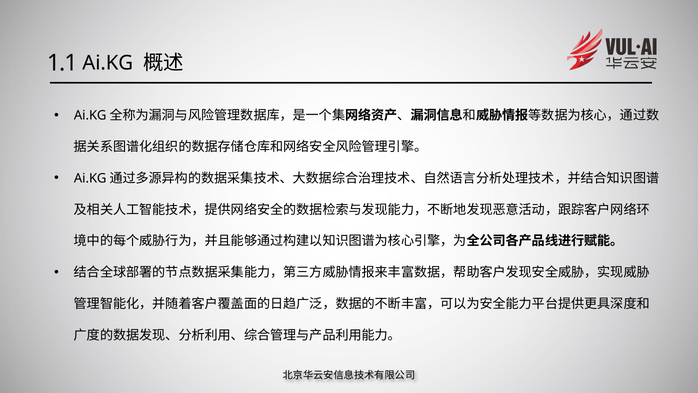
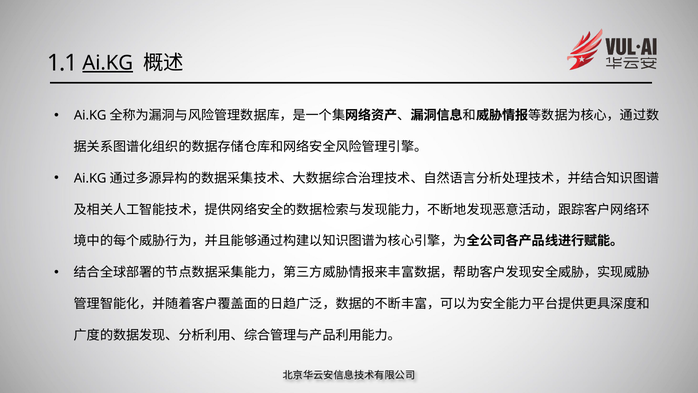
Ai.KG underline: none -> present (108, 63)
